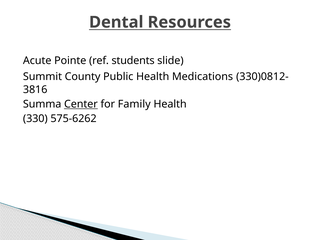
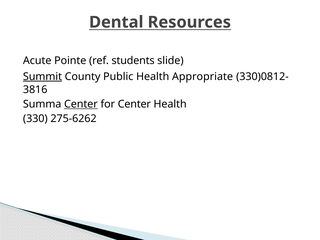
Summit underline: none -> present (42, 76)
Medications: Medications -> Appropriate (203, 76)
for Family: Family -> Center (134, 104)
575-6262: 575-6262 -> 275-6262 (74, 119)
